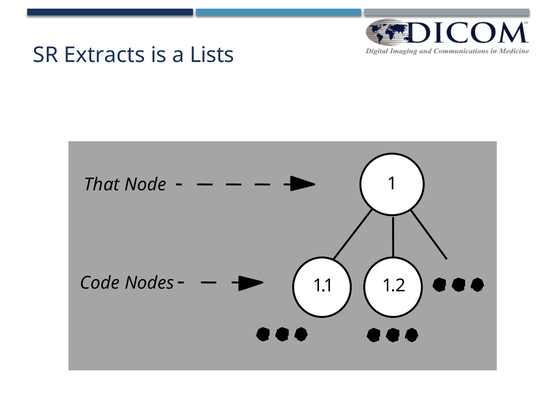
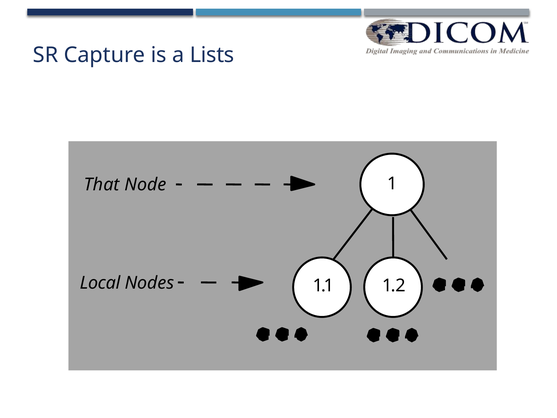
Extracts: Extracts -> Capture (104, 55)
Code: Code -> Local (100, 283)
